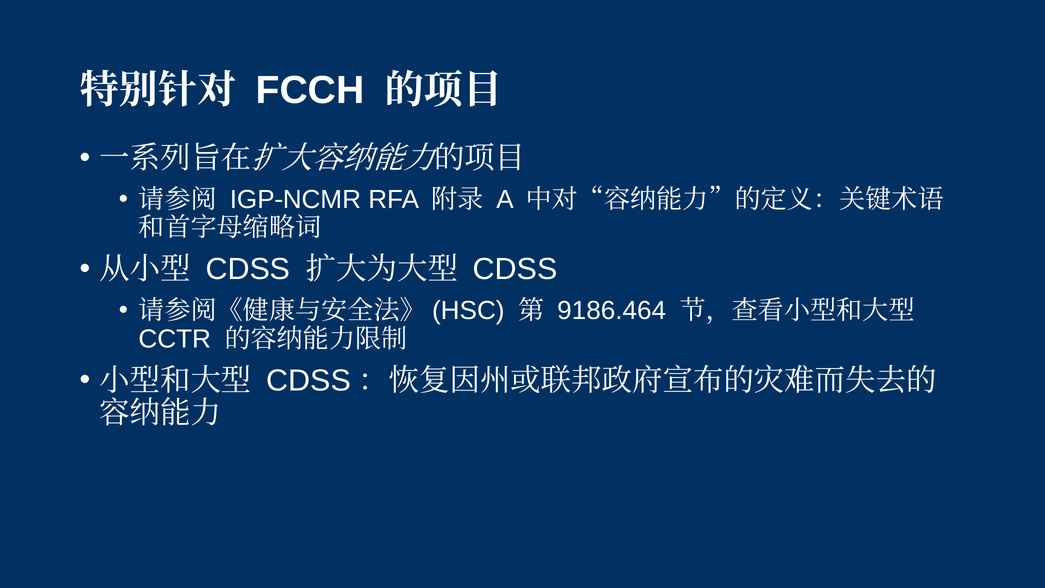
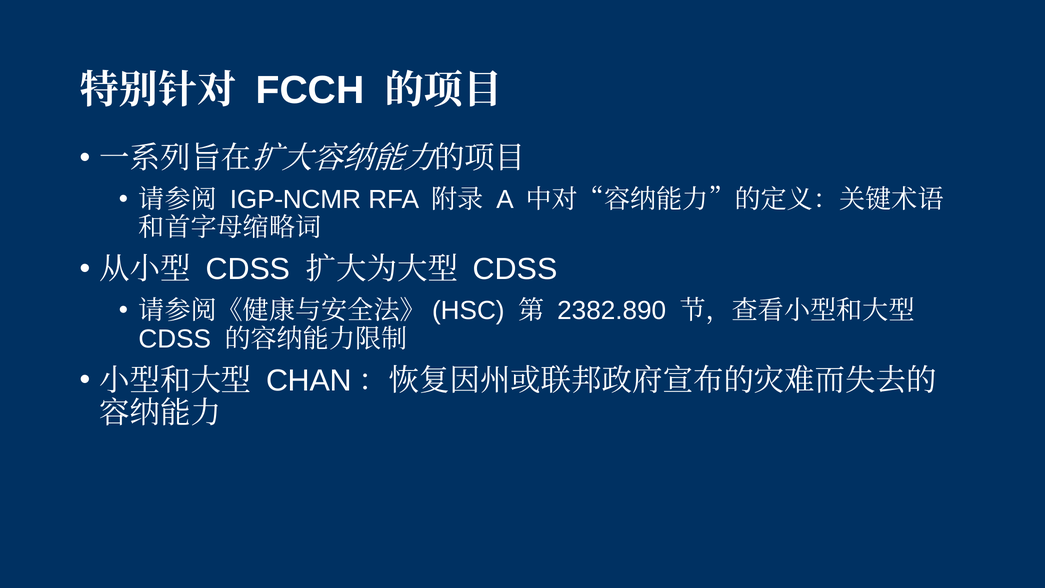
9186.464: 9186.464 -> 2382.890 (612, 311)
CCTR: CCTR -> CDSS (175, 339)
CDSS: CDSS -> CHAN (309, 380)
